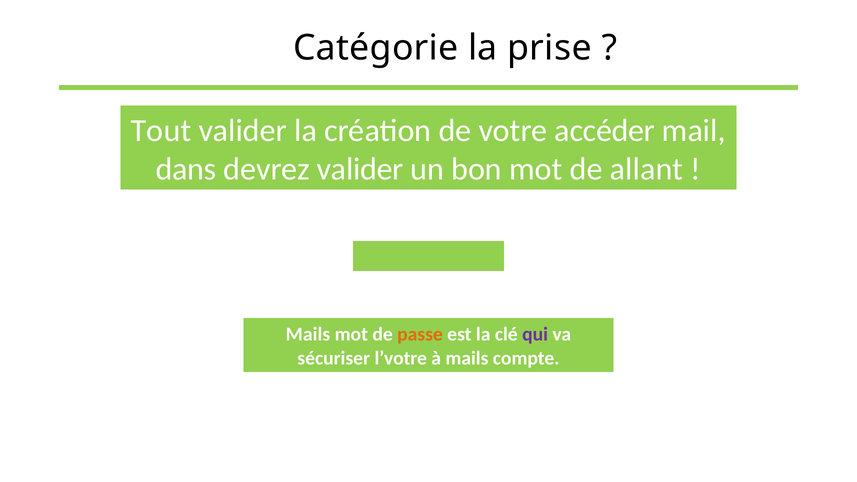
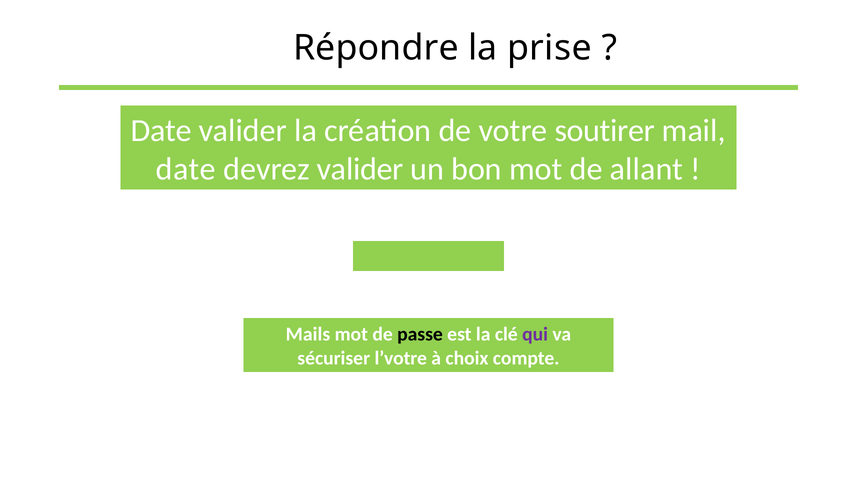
Catégorie: Catégorie -> Répondre (376, 48)
Tout: Tout -> Date (161, 131)
accéder: accéder -> soutirer (605, 131)
dans: dans -> date (186, 169)
passe colour: orange -> black (420, 335)
à mails: mails -> choix (467, 358)
